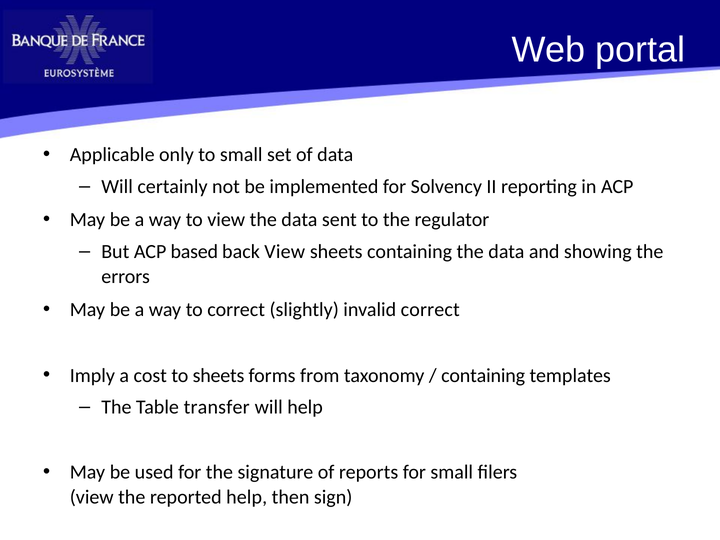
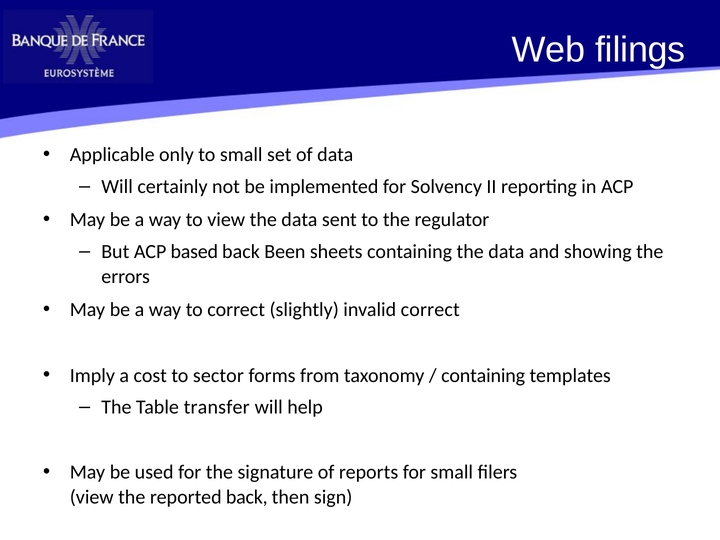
portal: portal -> filings (640, 50)
back View: View -> Been (285, 252)
to sheets: sheets -> sector (218, 375)
reported help: help -> back (247, 497)
